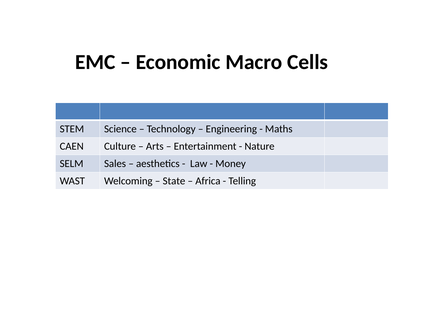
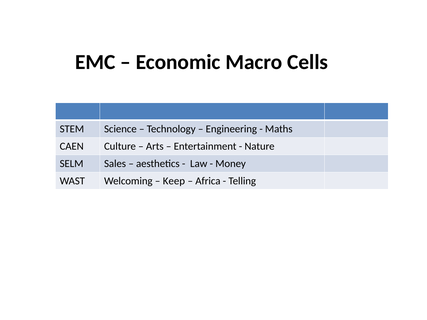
State: State -> Keep (174, 181)
